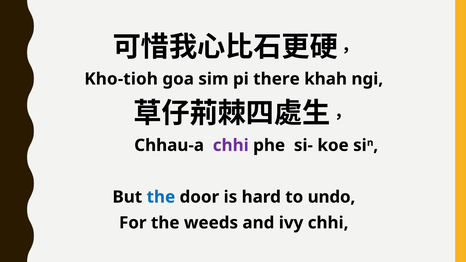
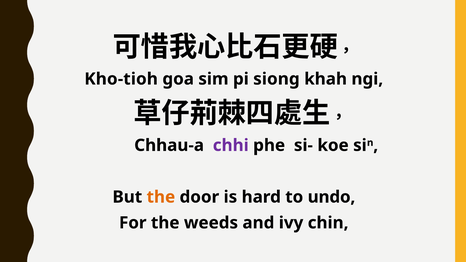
there: there -> siong (276, 79)
the colour: blue -> orange (161, 197)
ivy chhi: chhi -> chin (328, 223)
